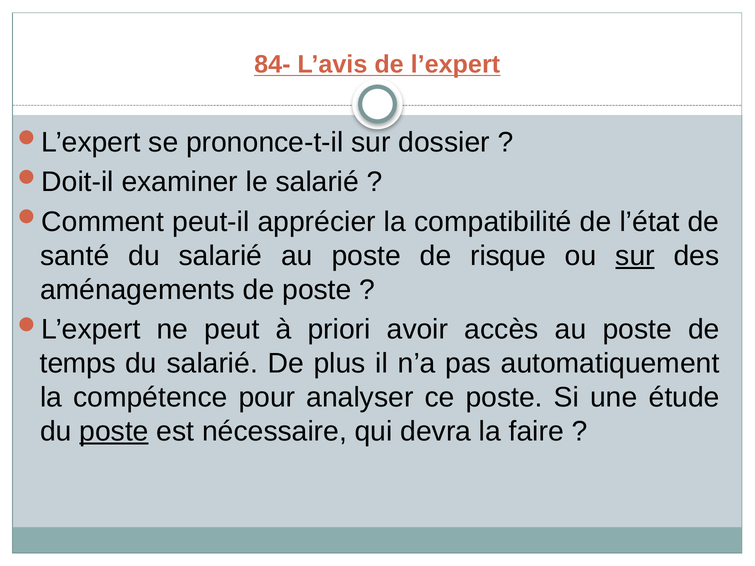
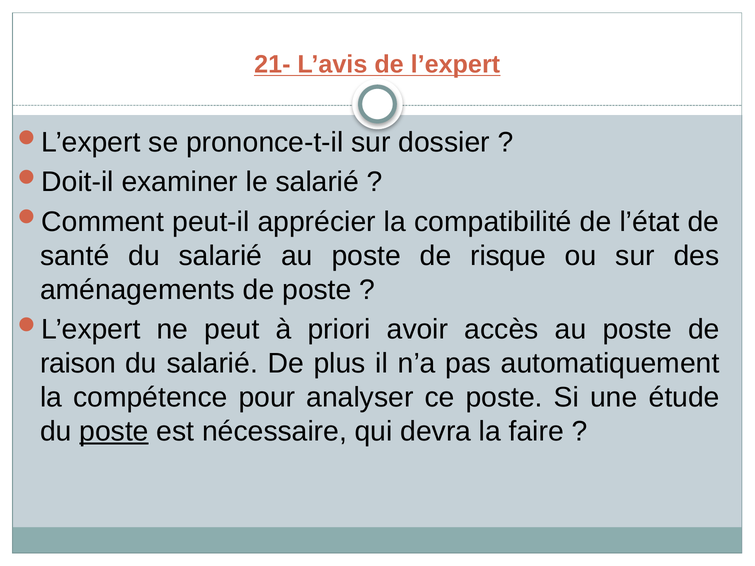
84-: 84- -> 21- (272, 64)
sur underline: present -> none (635, 256)
temps: temps -> raison (78, 364)
